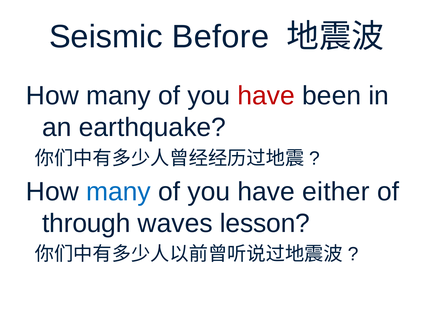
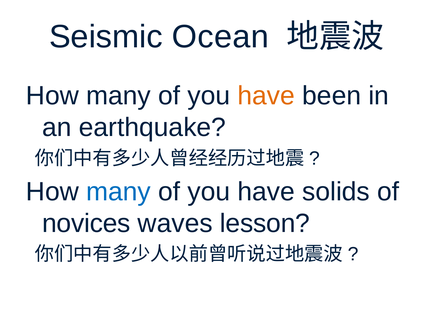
Before: Before -> Ocean (220, 37)
have colour: red -> orange (266, 96)
either: either -> solids (336, 192)
through: through -> novices (86, 223)
